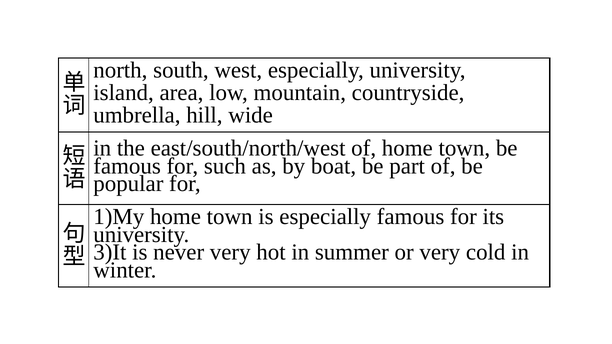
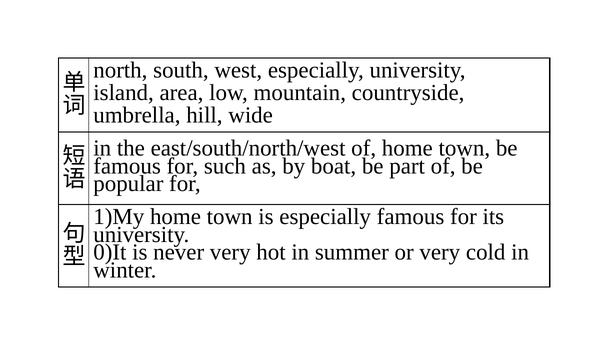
3)It: 3)It -> 0)It (110, 253)
